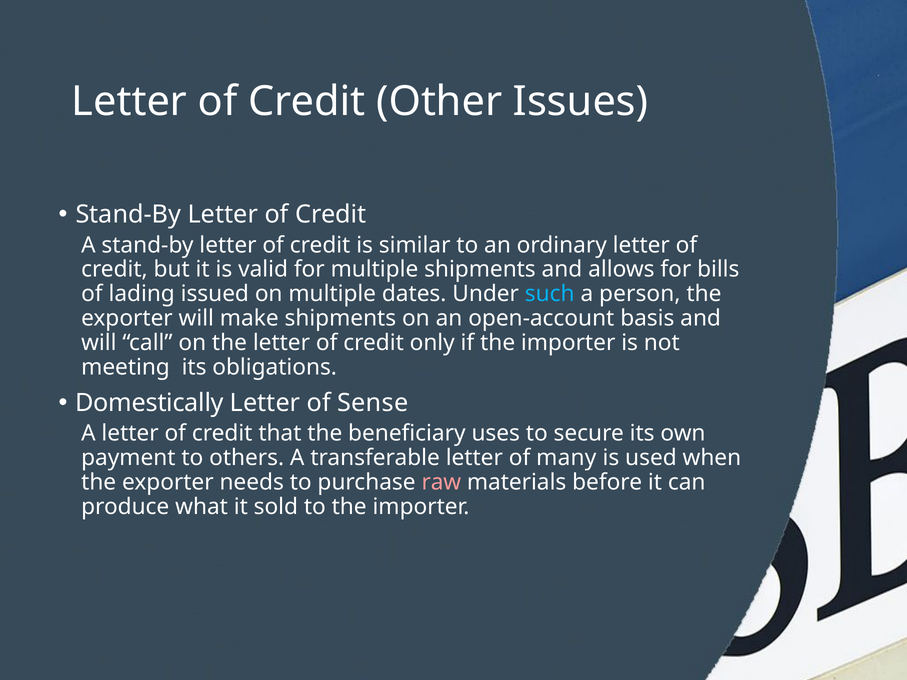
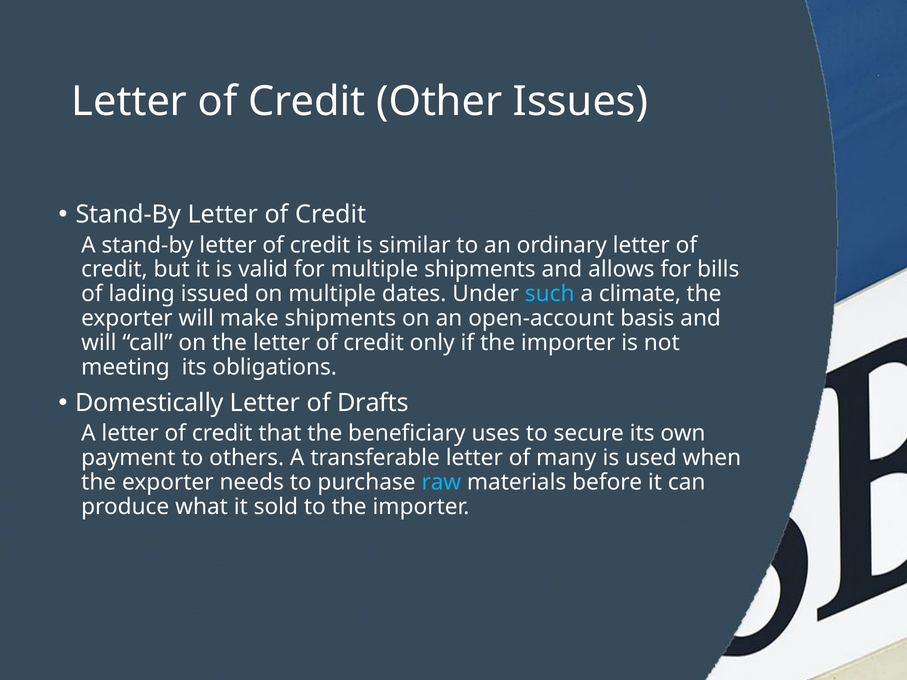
person: person -> climate (640, 294)
Sense: Sense -> Drafts (373, 403)
raw colour: pink -> light blue (441, 483)
